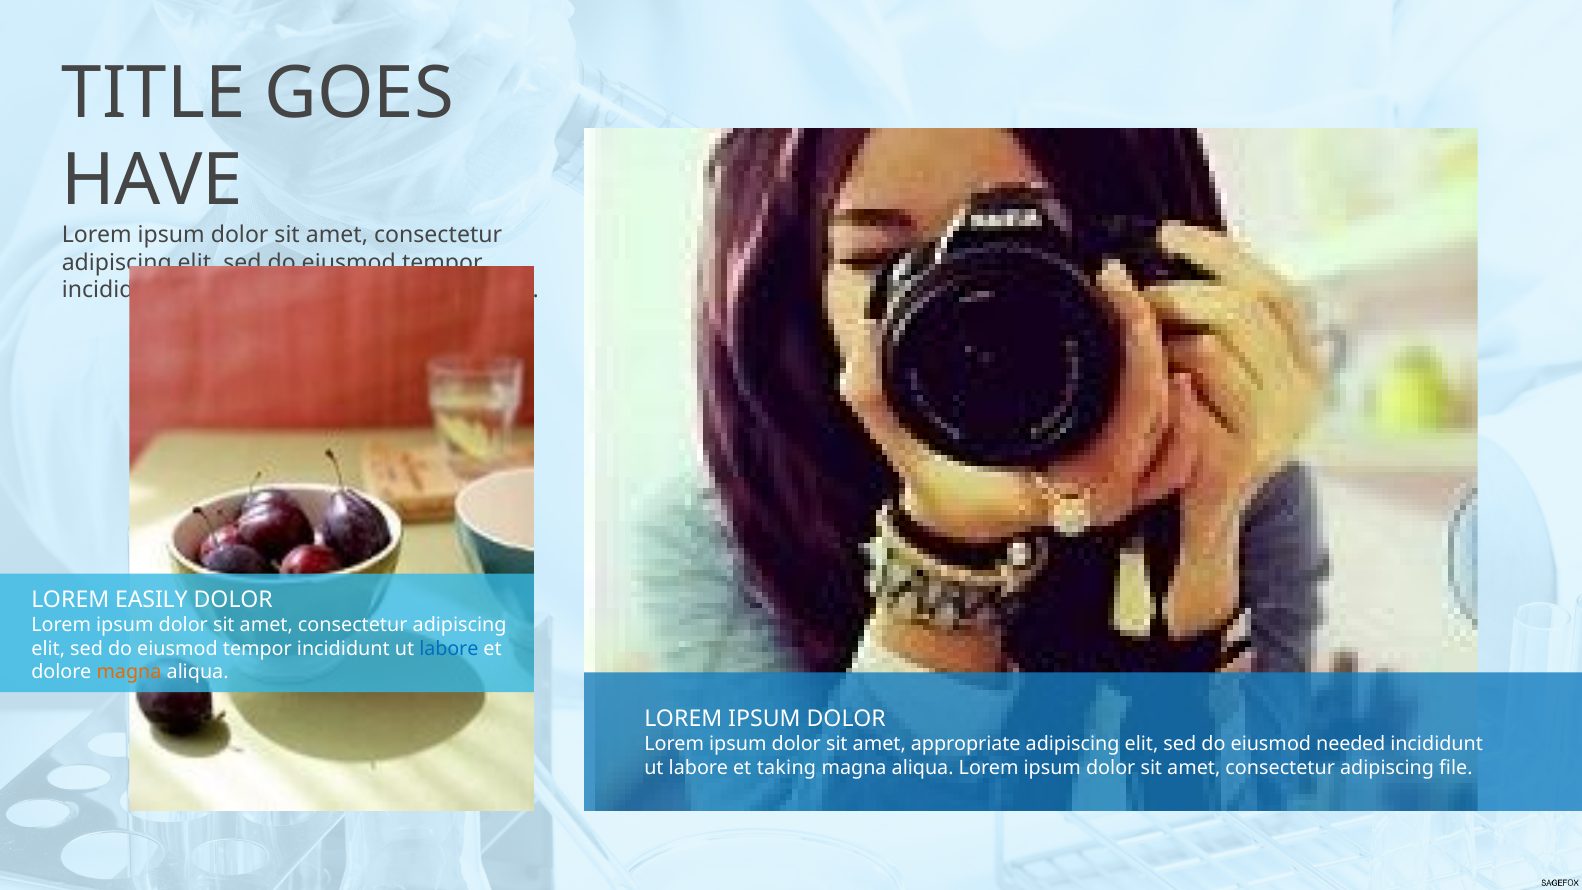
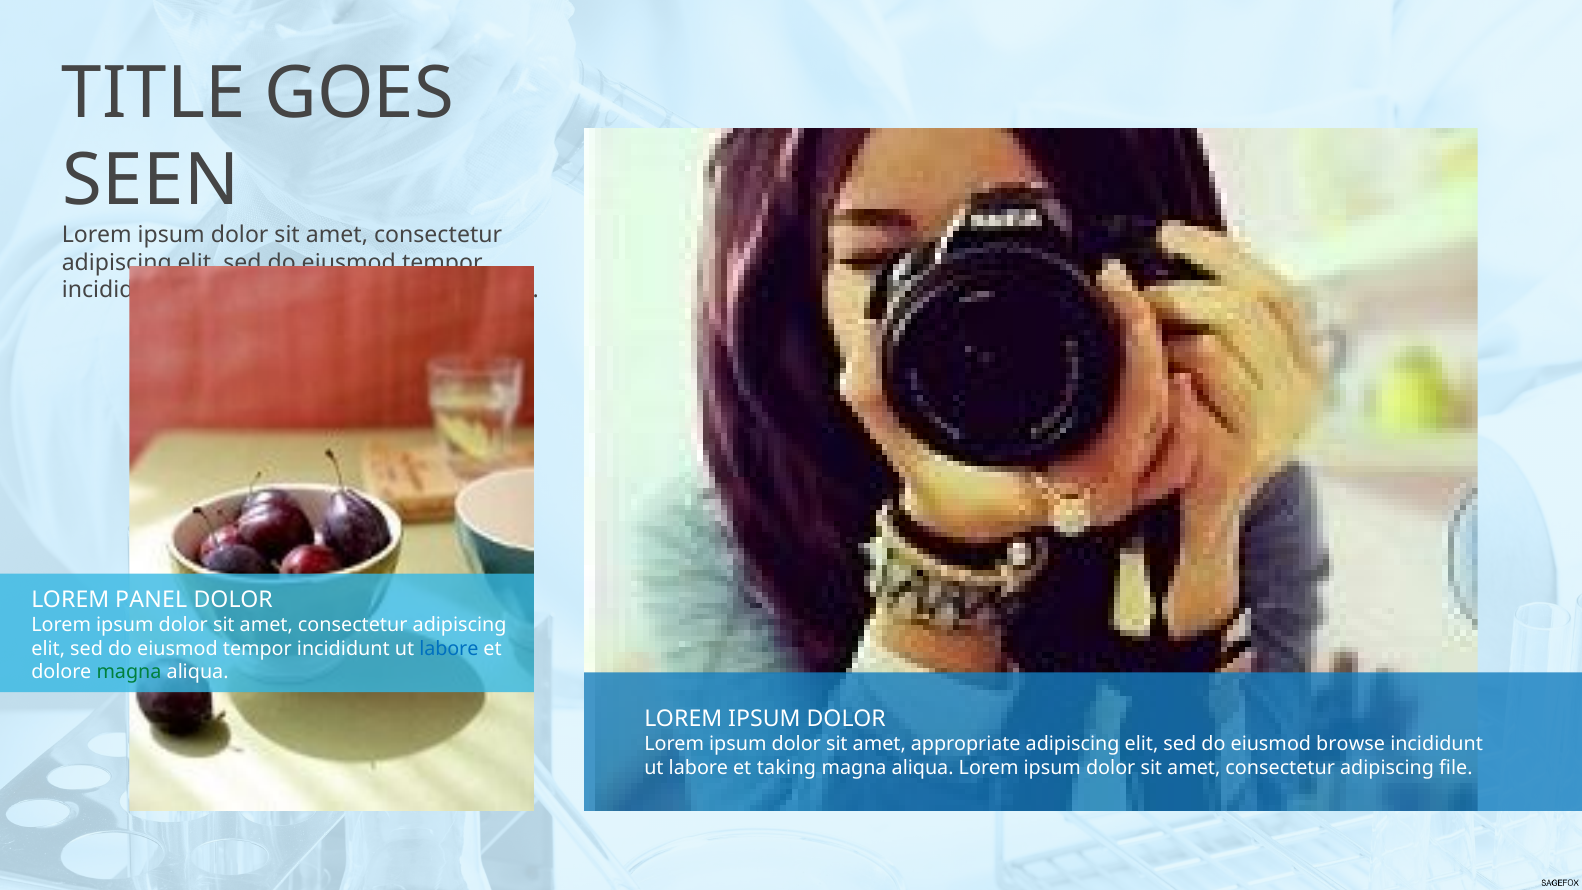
HAVE: HAVE -> SEEN (151, 181)
EASILY: EASILY -> PANEL (151, 599)
magna colour: orange -> green (129, 672)
needed: needed -> browse (1351, 744)
